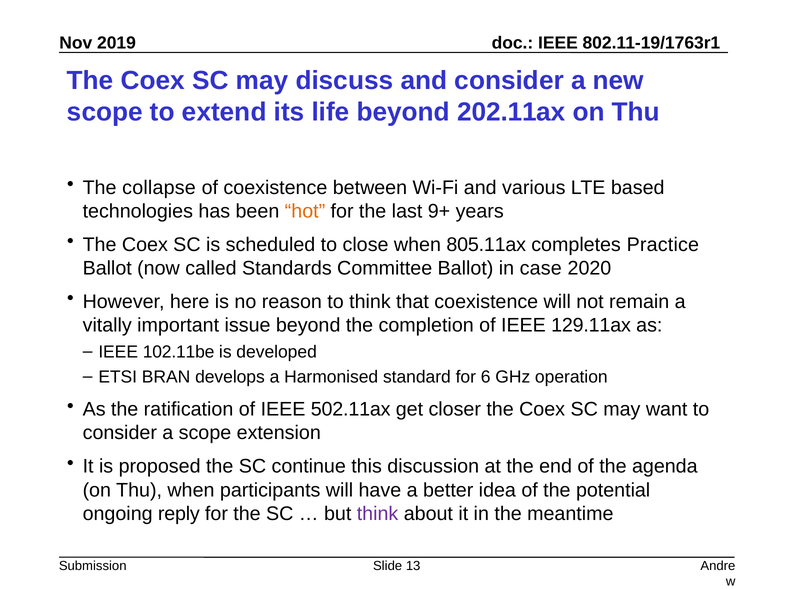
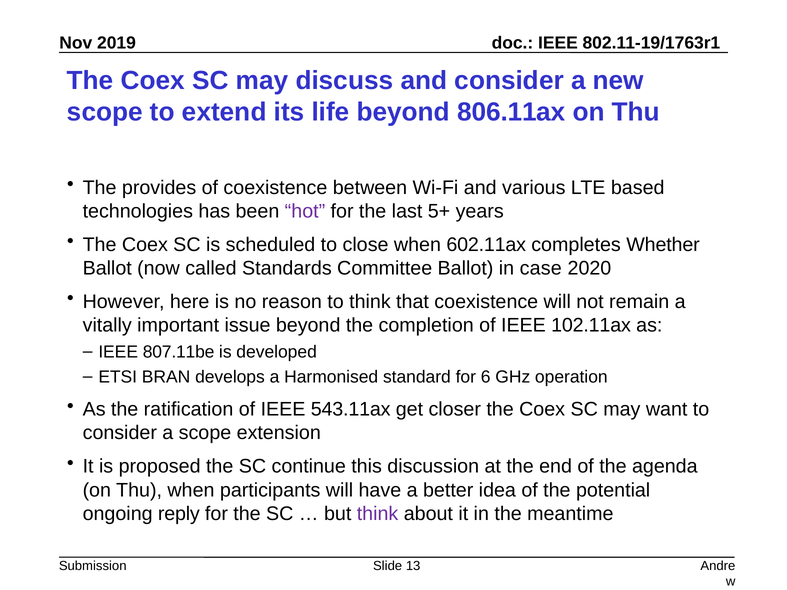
202.11ax: 202.11ax -> 806.11ax (511, 112)
collapse: collapse -> provides (159, 188)
hot colour: orange -> purple (305, 211)
9+: 9+ -> 5+ (439, 211)
805.11ax: 805.11ax -> 602.11ax (486, 245)
Practice: Practice -> Whether (663, 245)
129.11ax: 129.11ax -> 102.11ax (591, 325)
102.11be: 102.11be -> 807.11be (179, 352)
502.11ax: 502.11ax -> 543.11ax (351, 410)
